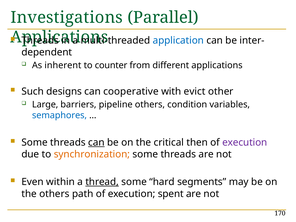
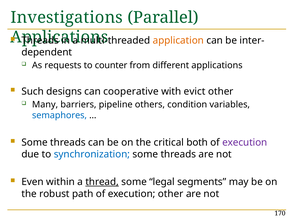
application colour: blue -> orange (178, 40)
inherent: inherent -> requests (63, 65)
Large: Large -> Many (45, 104)
can underline: present -> none (96, 142)
then: then -> both (197, 142)
synchronization colour: orange -> blue (92, 154)
hard: hard -> legal (162, 182)
the others: others -> robust (54, 194)
execution spent: spent -> other (171, 194)
